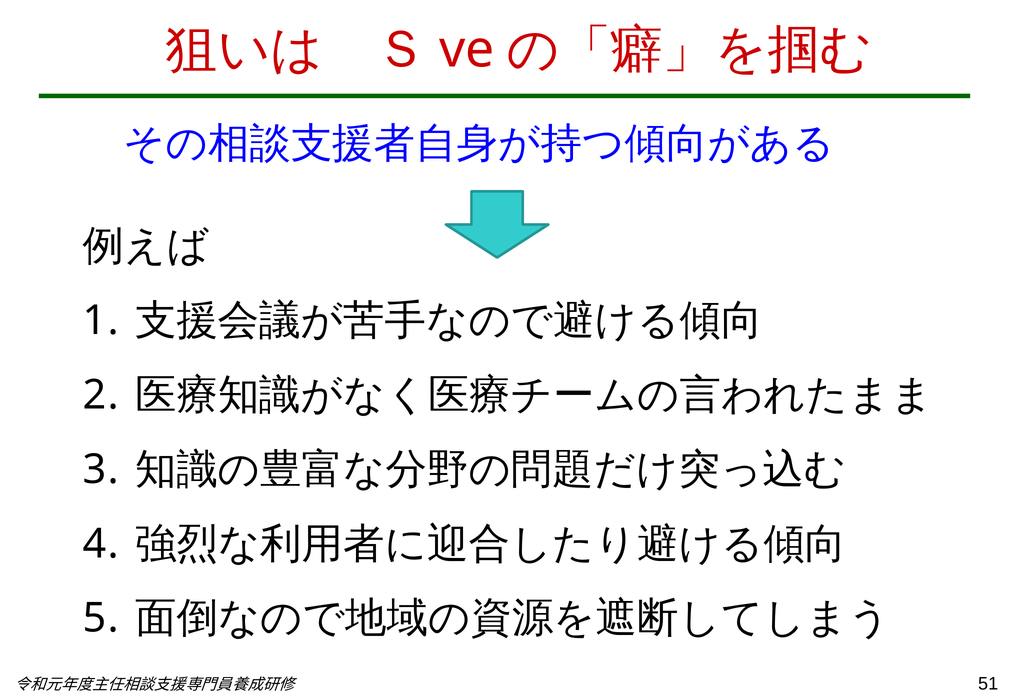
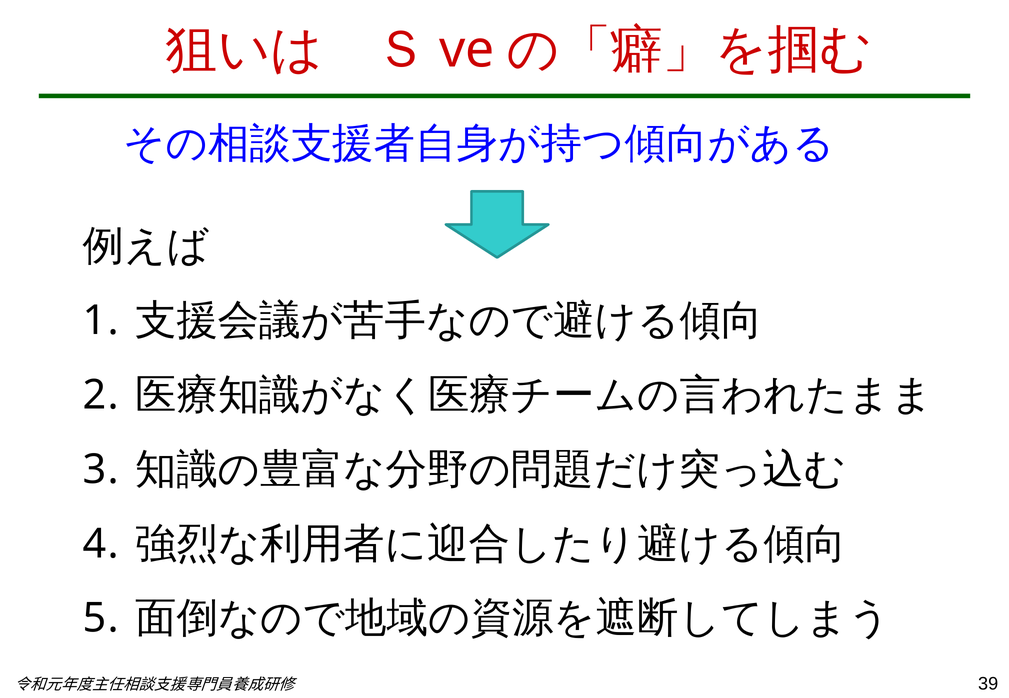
51: 51 -> 39 (988, 684)
